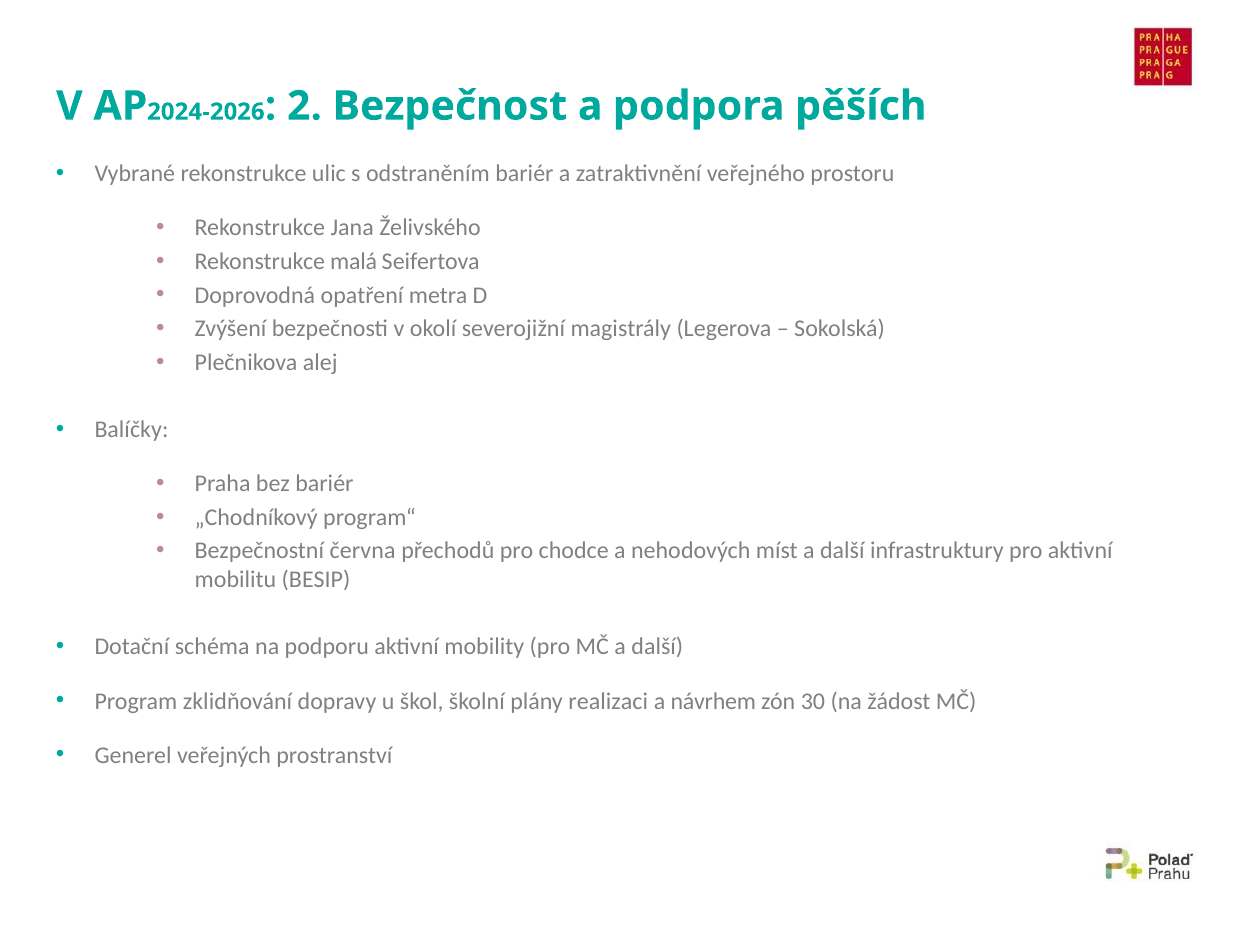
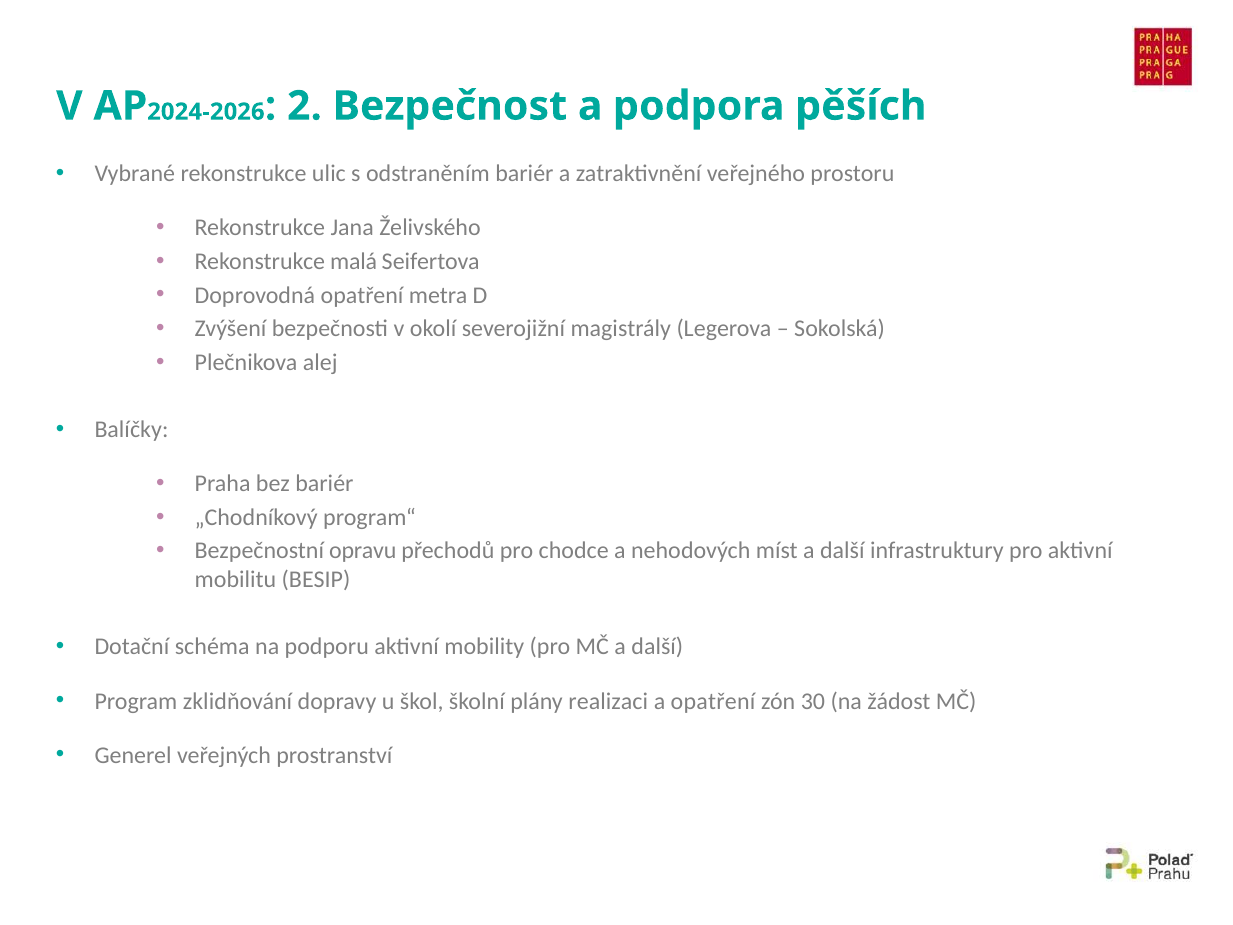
června: června -> opravu (363, 551)
a návrhem: návrhem -> opatření (713, 701)
